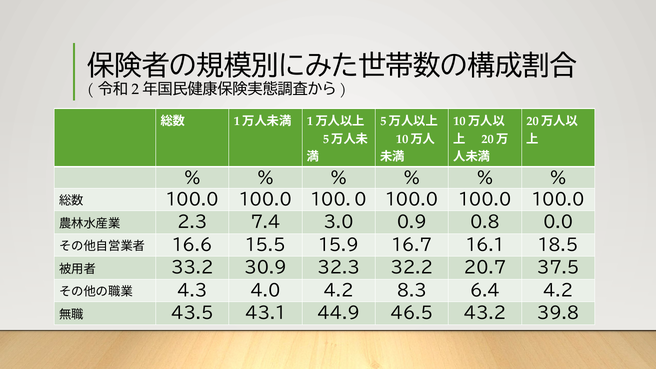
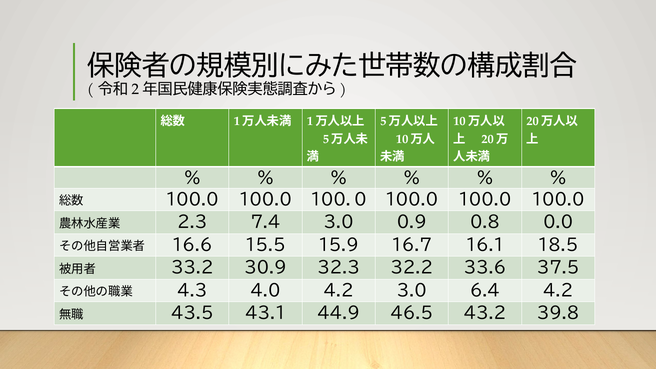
20.7: 20.7 -> 33.6 (485, 268)
4.2 8.3: 8.3 -> 3.0 (412, 291)
